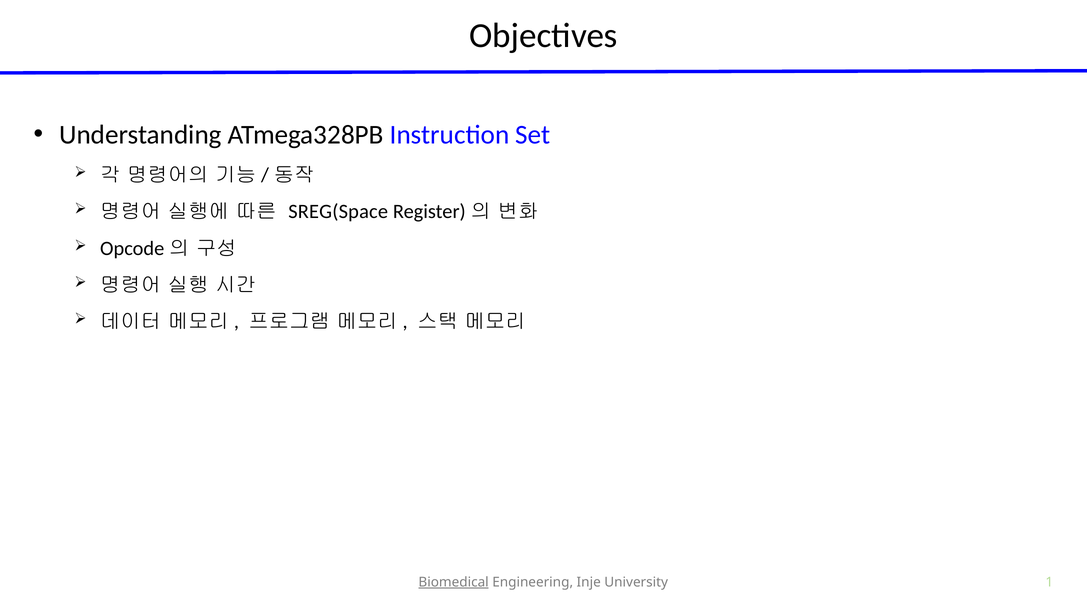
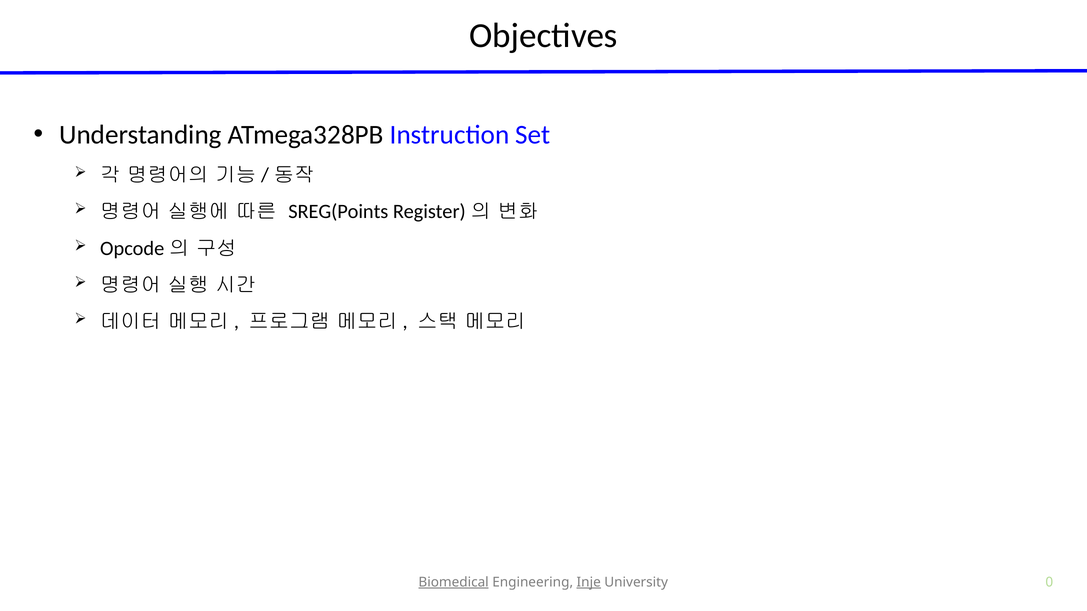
SREG(Space: SREG(Space -> SREG(Points (338, 212)
Inje underline: none -> present (589, 583)
1: 1 -> 0 (1049, 583)
